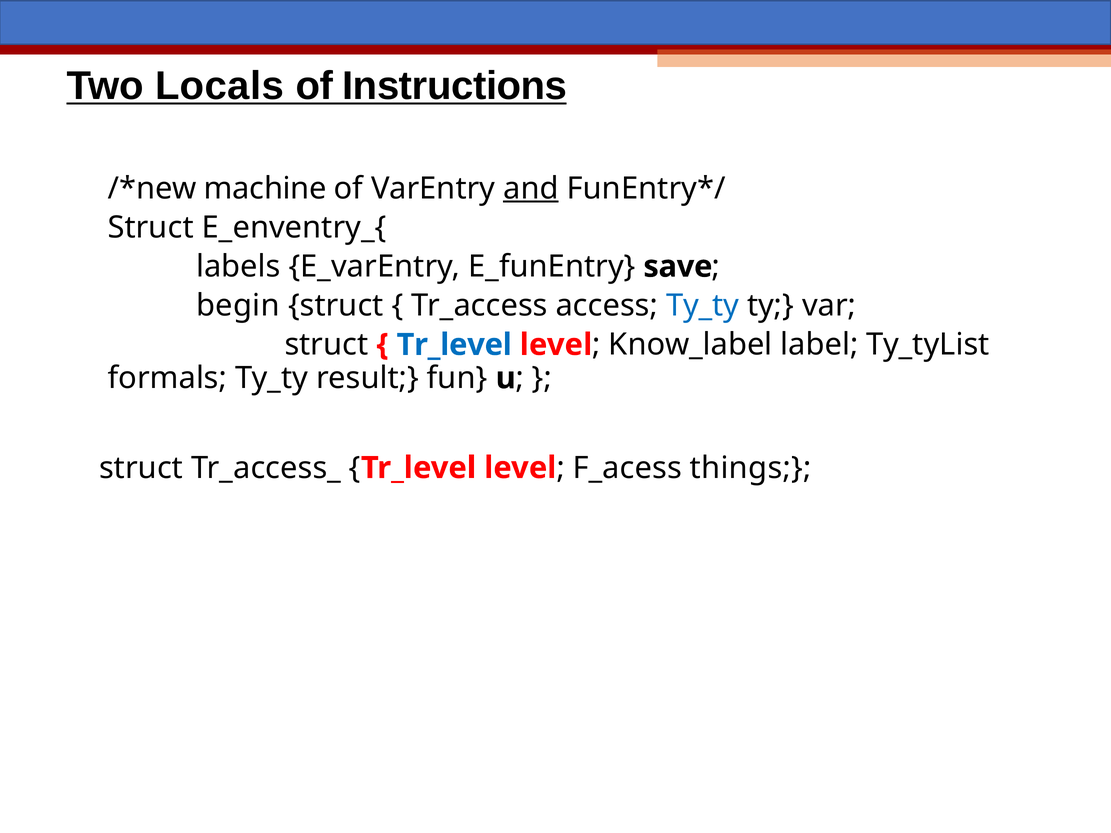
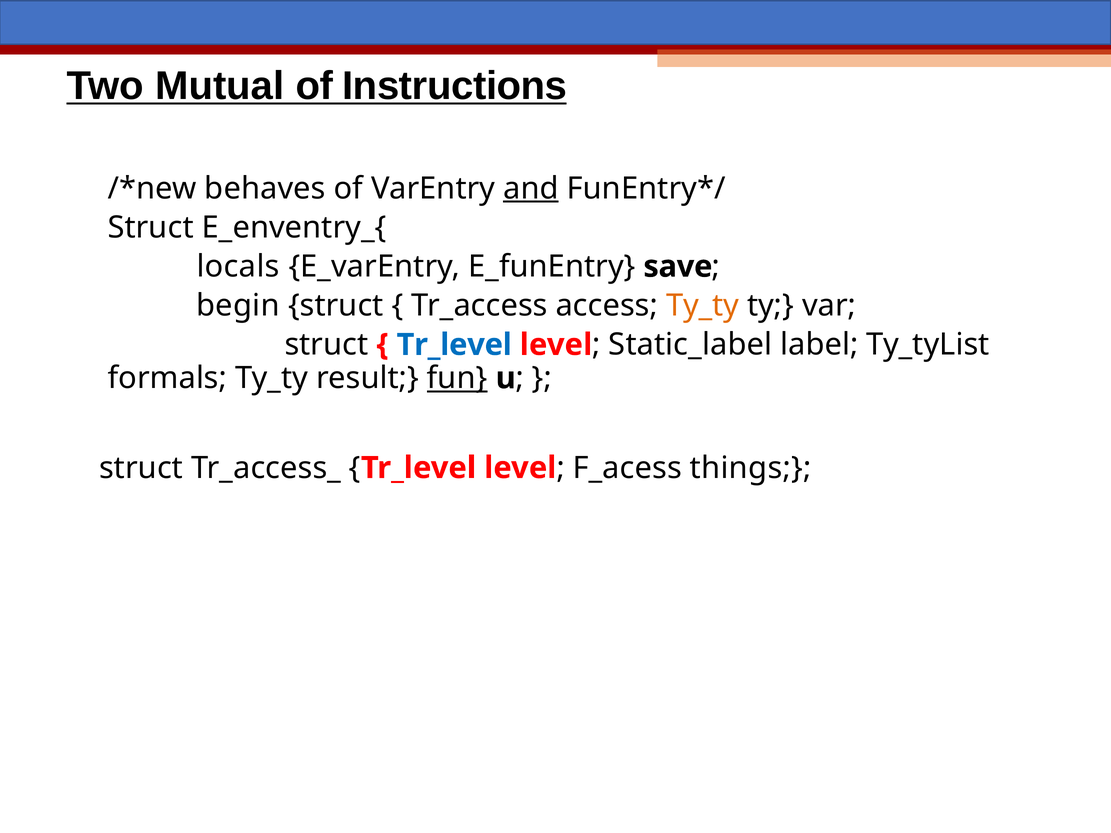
Locals: Locals -> Mutual (220, 86)
machine: machine -> behaves (265, 188)
labels: labels -> locals (238, 267)
Ty_ty colour: blue -> orange (703, 306)
Know_label: Know_label -> Static_label (690, 345)
fun underline: none -> present (457, 378)
